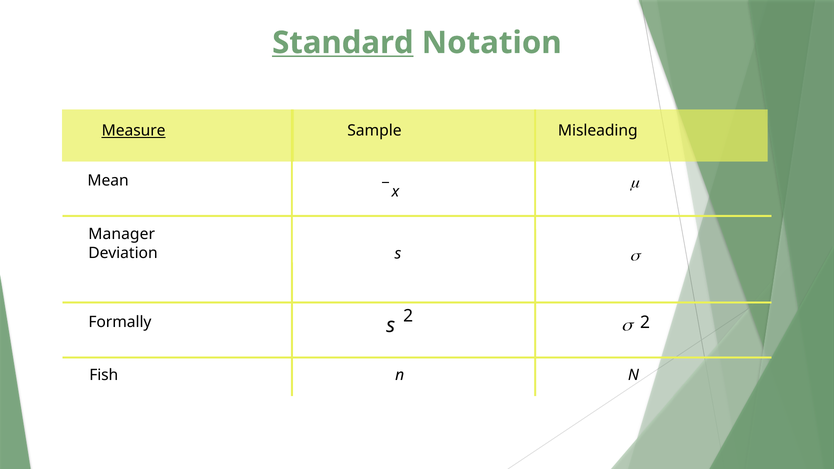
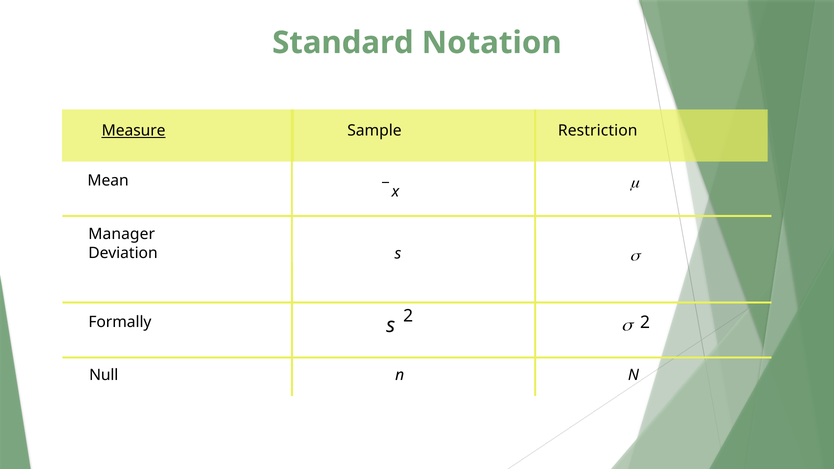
Standard underline: present -> none (343, 43)
Misleading: Misleading -> Restriction (598, 131)
Fish: Fish -> Null (104, 375)
